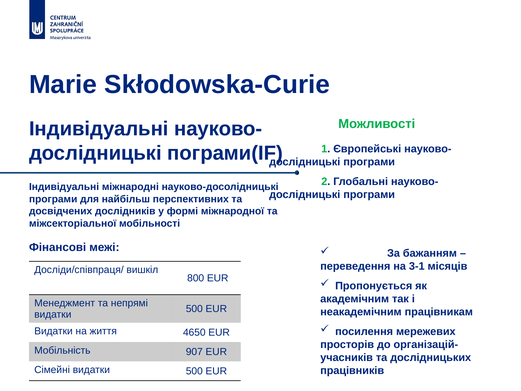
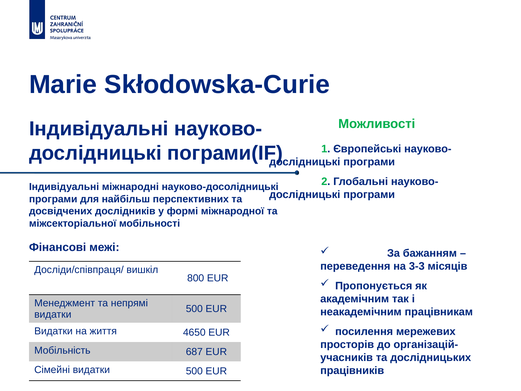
3-1: 3-1 -> 3-3 (417, 266)
907: 907 -> 687 (194, 352)
